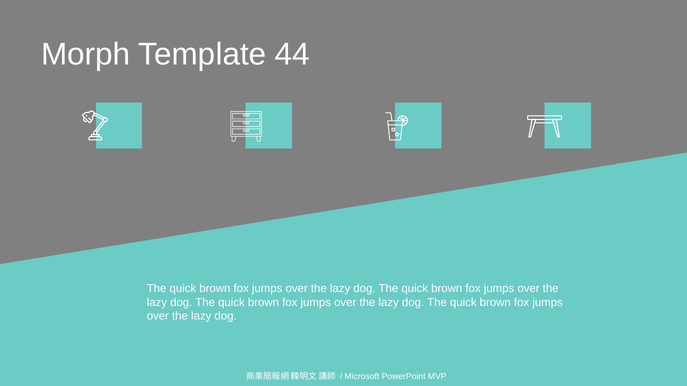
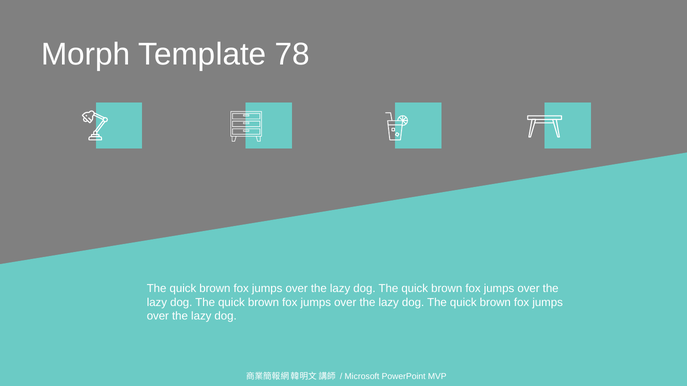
44: 44 -> 78 (292, 55)
